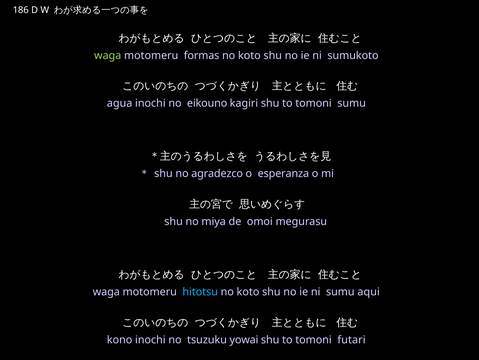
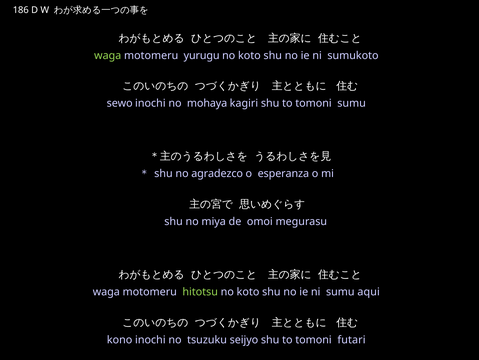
formas: formas -> yurugu (202, 55)
agua: agua -> sewo (120, 103)
eikouno: eikouno -> mohaya (207, 103)
hitotsu colour: light blue -> light green (200, 291)
yowai: yowai -> seijyo (244, 339)
